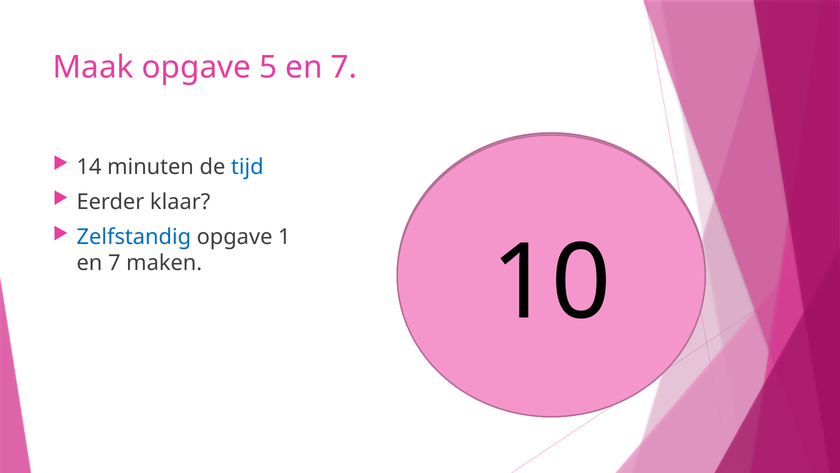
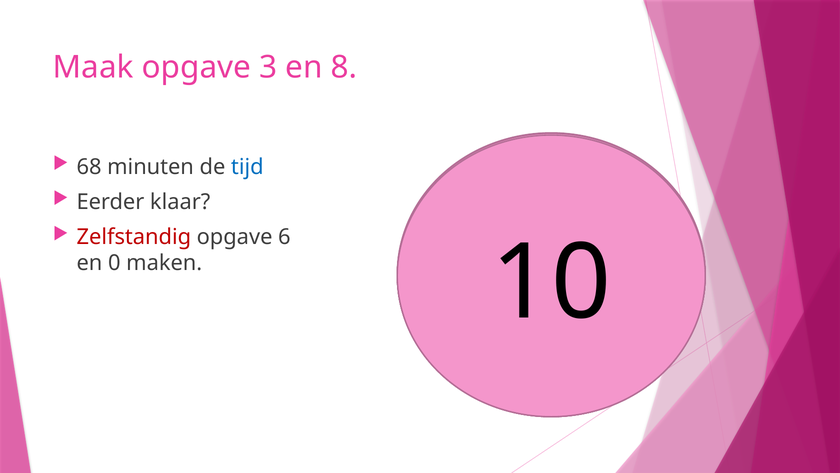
5: 5 -> 3 (268, 67)
7: 7 -> 8 (344, 67)
14: 14 -> 68 (89, 167)
Zelfstandig colour: blue -> red (134, 237)
1: 1 -> 6 (284, 237)
7: 7 -> 0 (114, 263)
